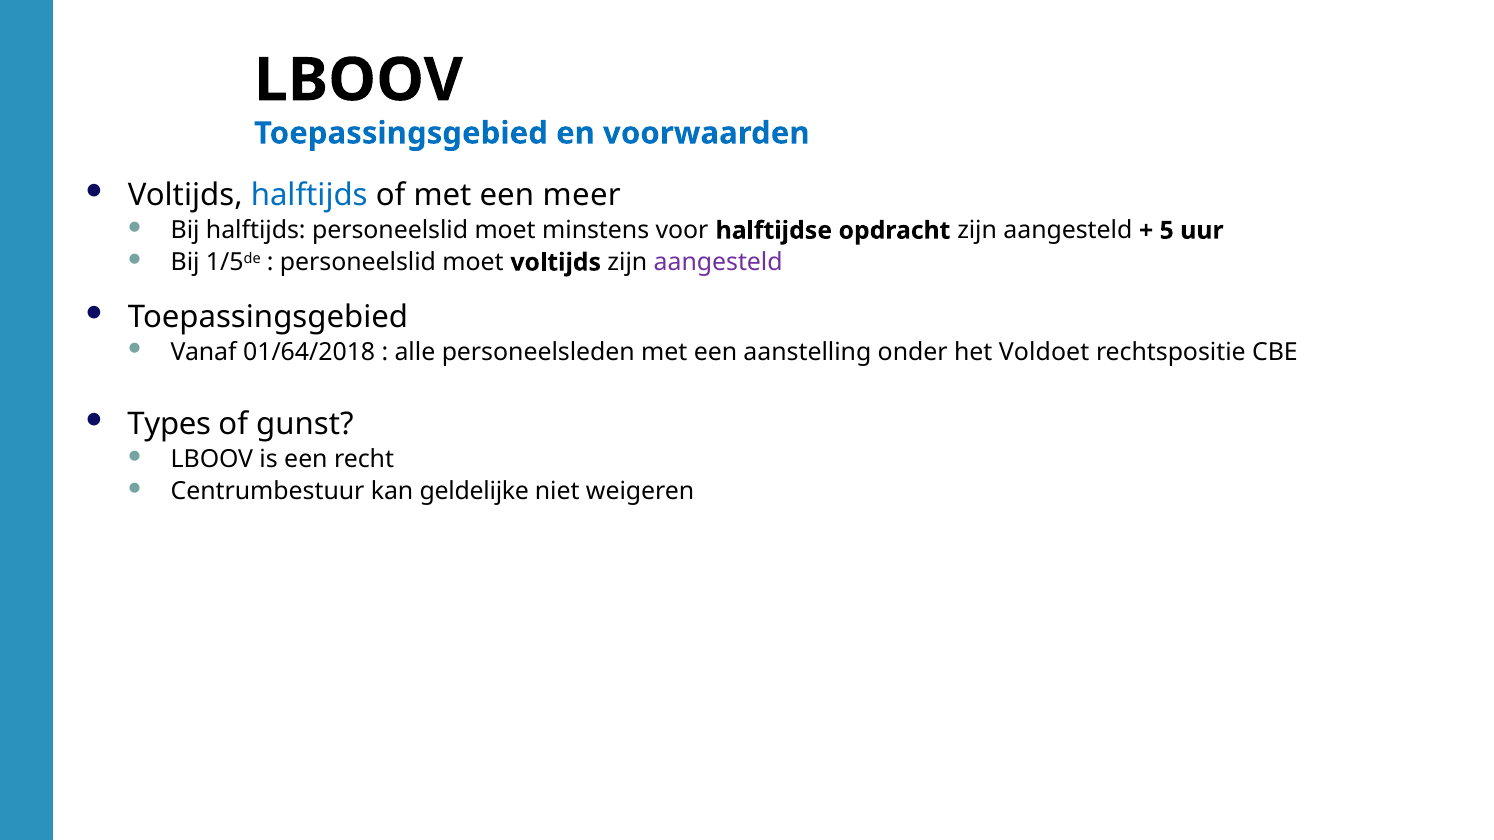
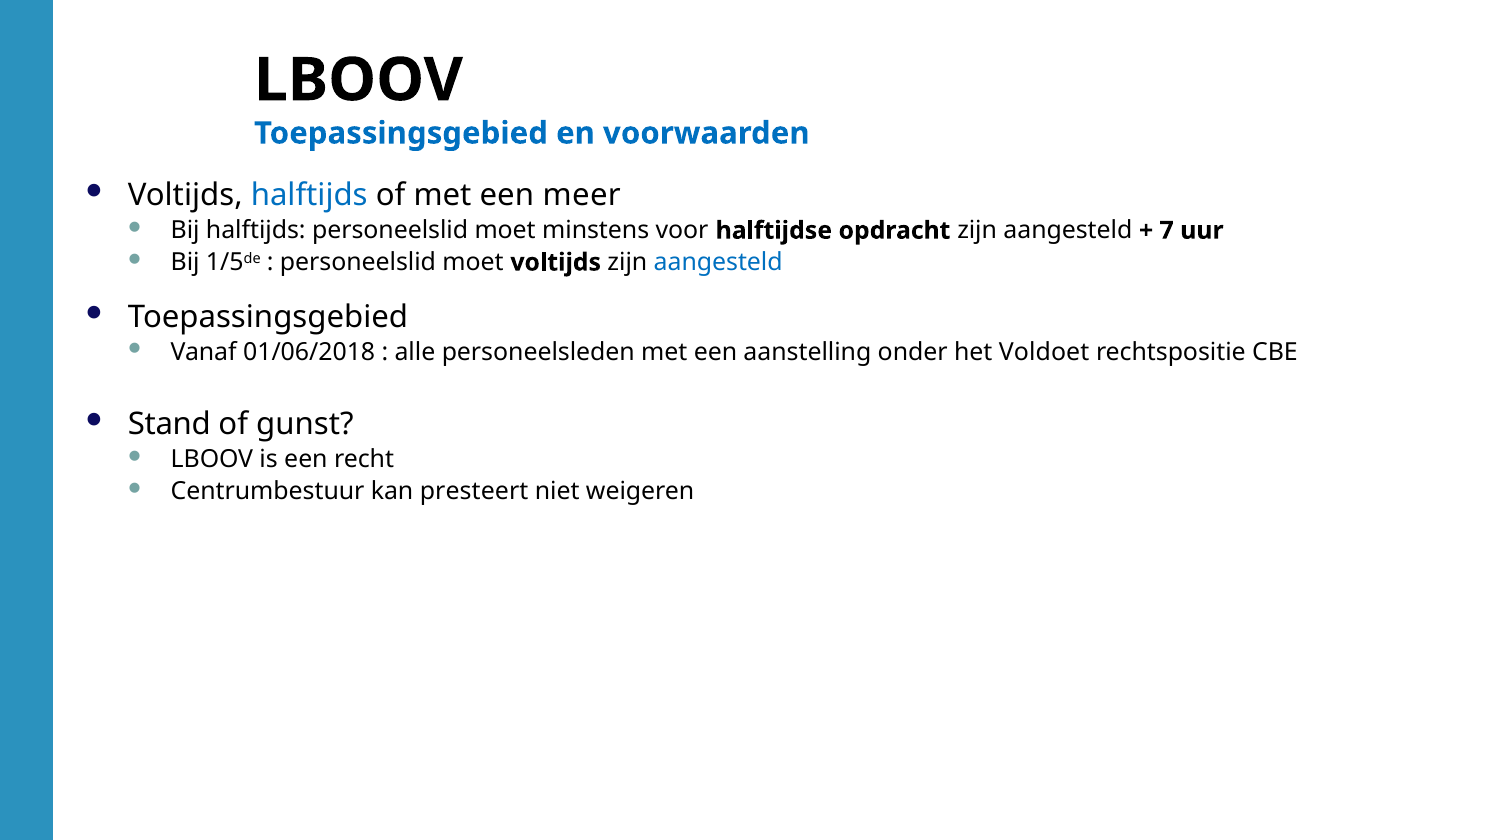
5: 5 -> 7 (1167, 231)
aangesteld colour: purple -> blue (718, 262)
01/64/2018: 01/64/2018 -> 01/06/2018 (309, 352)
Types: Types -> Stand (169, 424)
geldelijke: geldelijke -> presteert (474, 492)
